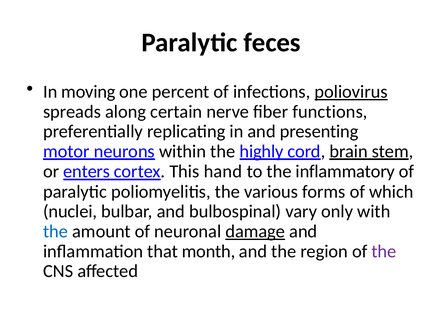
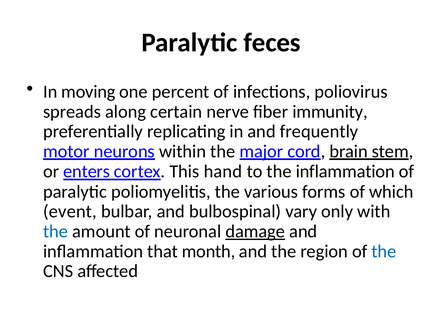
poliovirus underline: present -> none (351, 92)
functions: functions -> immunity (330, 112)
presenting: presenting -> frequently (319, 132)
highly: highly -> major (261, 152)
the inflammatory: inflammatory -> inflammation (345, 172)
nuclei: nuclei -> event (70, 212)
the colour: purple -> blue (384, 252)
